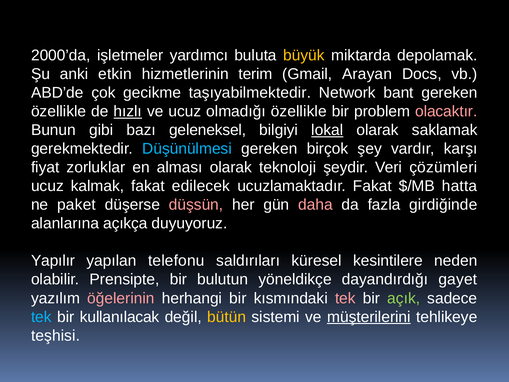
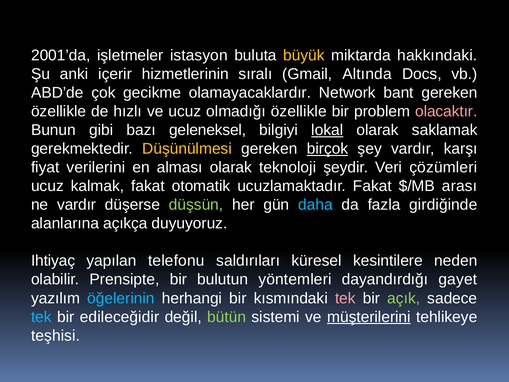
2000’da: 2000’da -> 2001’da (61, 55)
yardımcı: yardımcı -> istasyon (199, 55)
depolamak: depolamak -> hakkındaki (437, 55)
etkin: etkin -> içerir (115, 74)
terim: terim -> sıralı (256, 74)
Arayan: Arayan -> Altında (367, 74)
taşıyabilmektedir: taşıyabilmektedir -> olamayacaklardır (250, 93)
hızlı underline: present -> none (128, 111)
Düşünülmesi colour: light blue -> yellow (187, 149)
birçok underline: none -> present (327, 149)
zorluklar: zorluklar -> verilerini (96, 167)
edilecek: edilecek -> otomatik (201, 186)
hatta: hatta -> arası (460, 186)
ne paket: paket -> vardır (77, 205)
düşsün colour: pink -> light green (196, 205)
daha colour: pink -> light blue (315, 205)
Yapılır: Yapılır -> Ihtiyaç (53, 261)
yöneldikçe: yöneldikçe -> yöntemleri (295, 279)
öğelerinin colour: pink -> light blue (121, 298)
kullanılacak: kullanılacak -> edileceğidir (120, 317)
bütün colour: yellow -> light green (227, 317)
